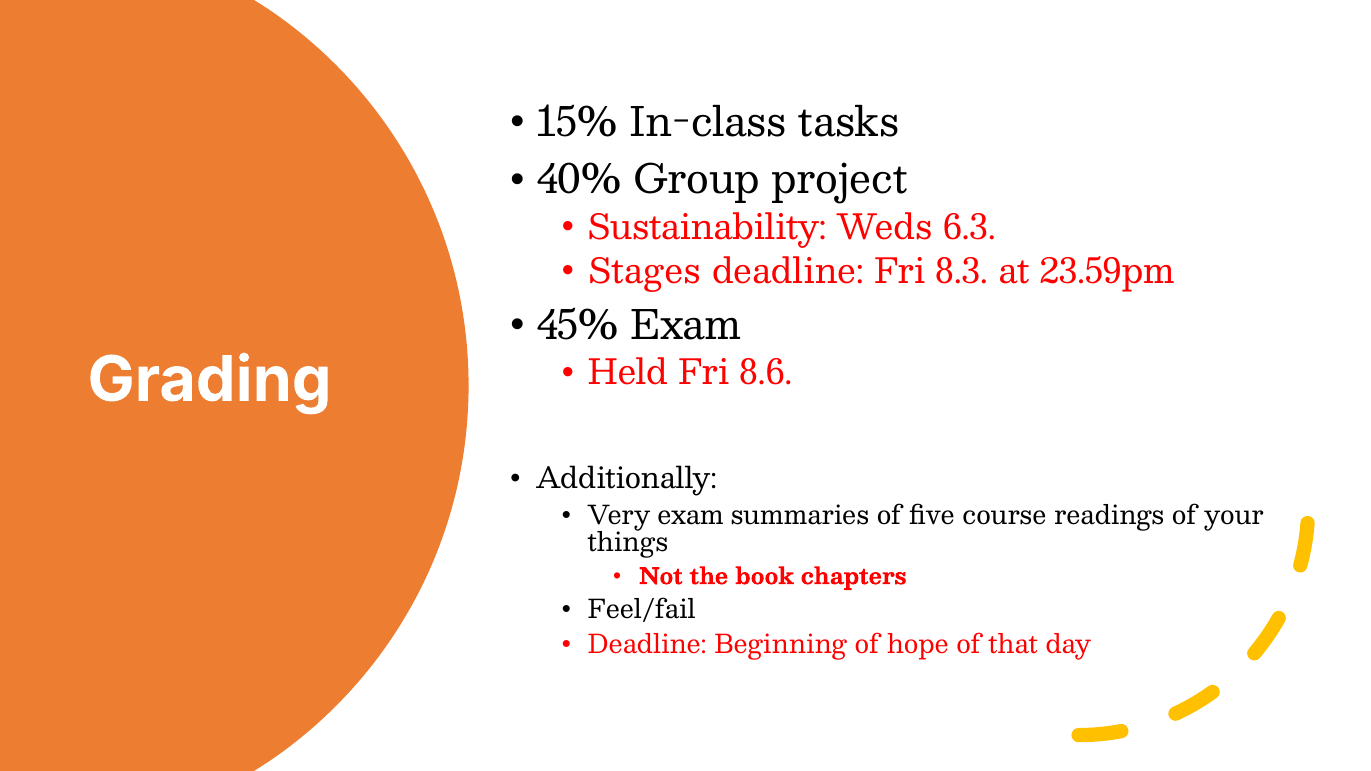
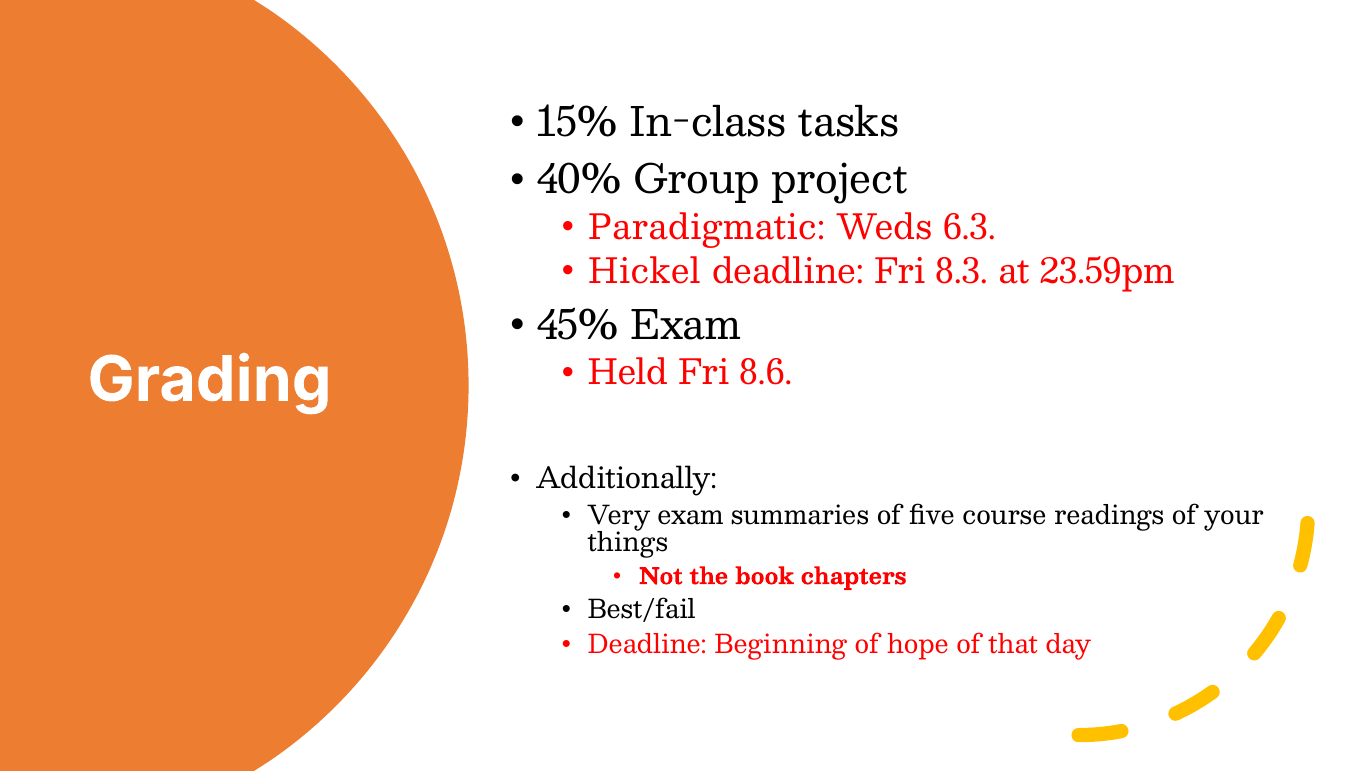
Sustainability: Sustainability -> Paradigmatic (707, 228)
Stages: Stages -> Hickel (644, 272)
Feel/fail: Feel/fail -> Best/fail (642, 610)
